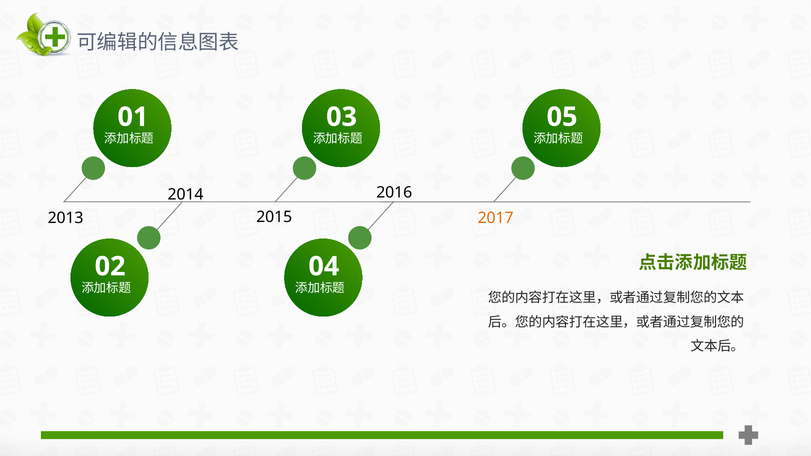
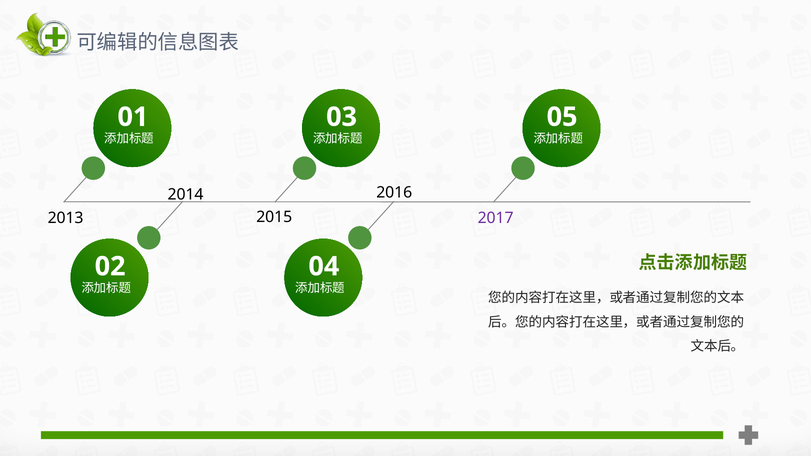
2017 colour: orange -> purple (496, 218)
